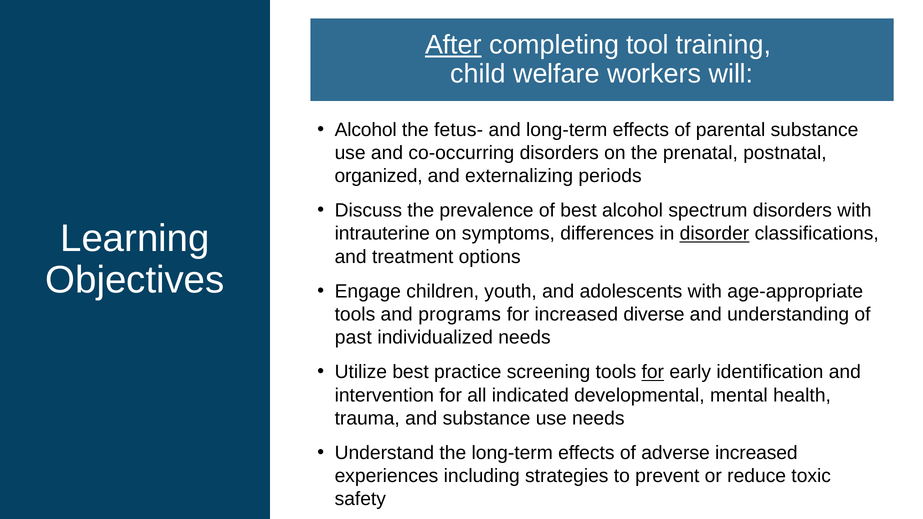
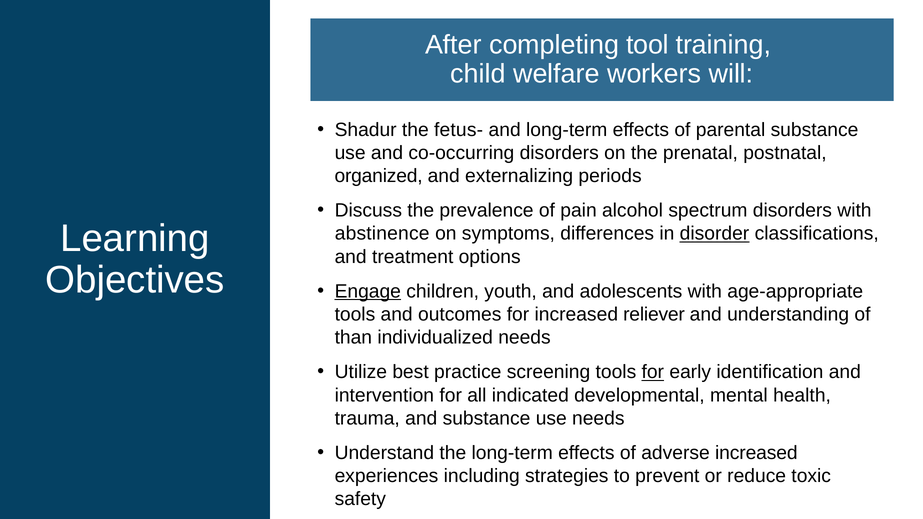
After underline: present -> none (453, 45)
Alcohol: Alcohol -> Shadur (366, 130)
of best: best -> pain (579, 211)
intrauterine: intrauterine -> abstinence (382, 234)
Engage underline: none -> present (368, 291)
programs: programs -> outcomes (460, 315)
diverse: diverse -> reliever (654, 315)
past: past -> than (353, 338)
